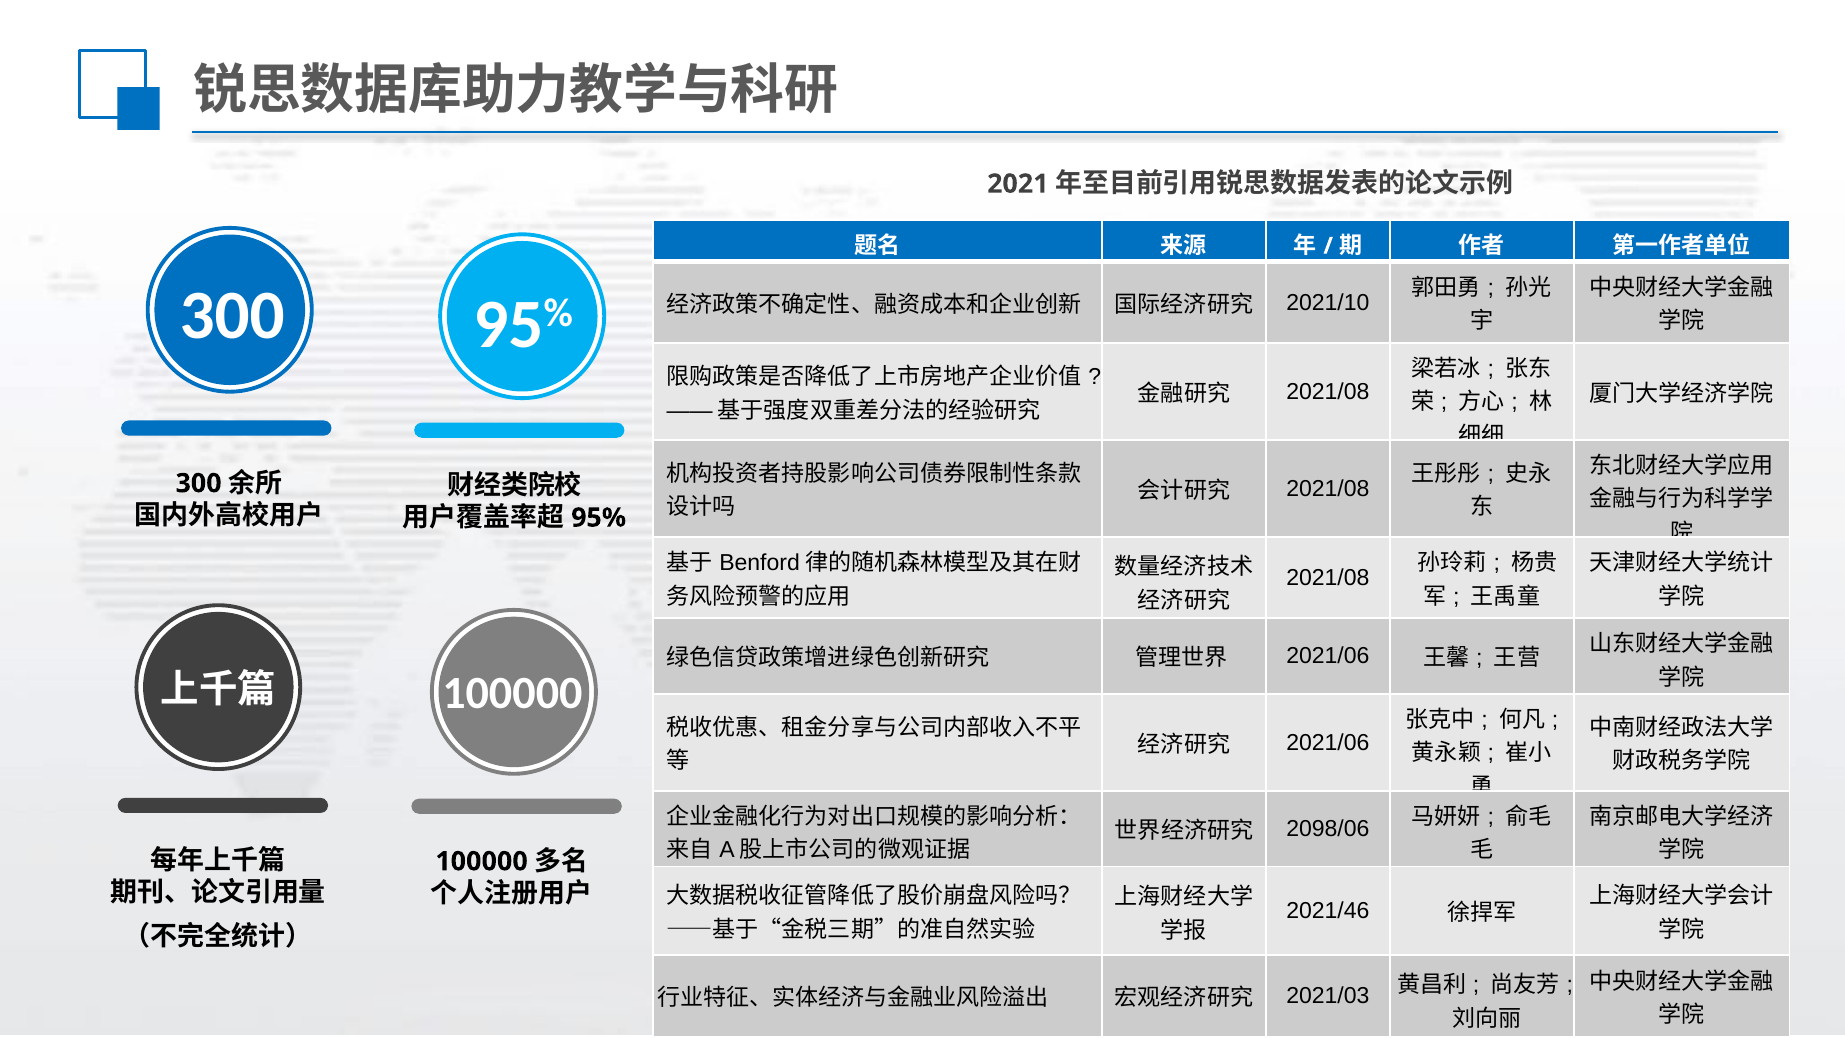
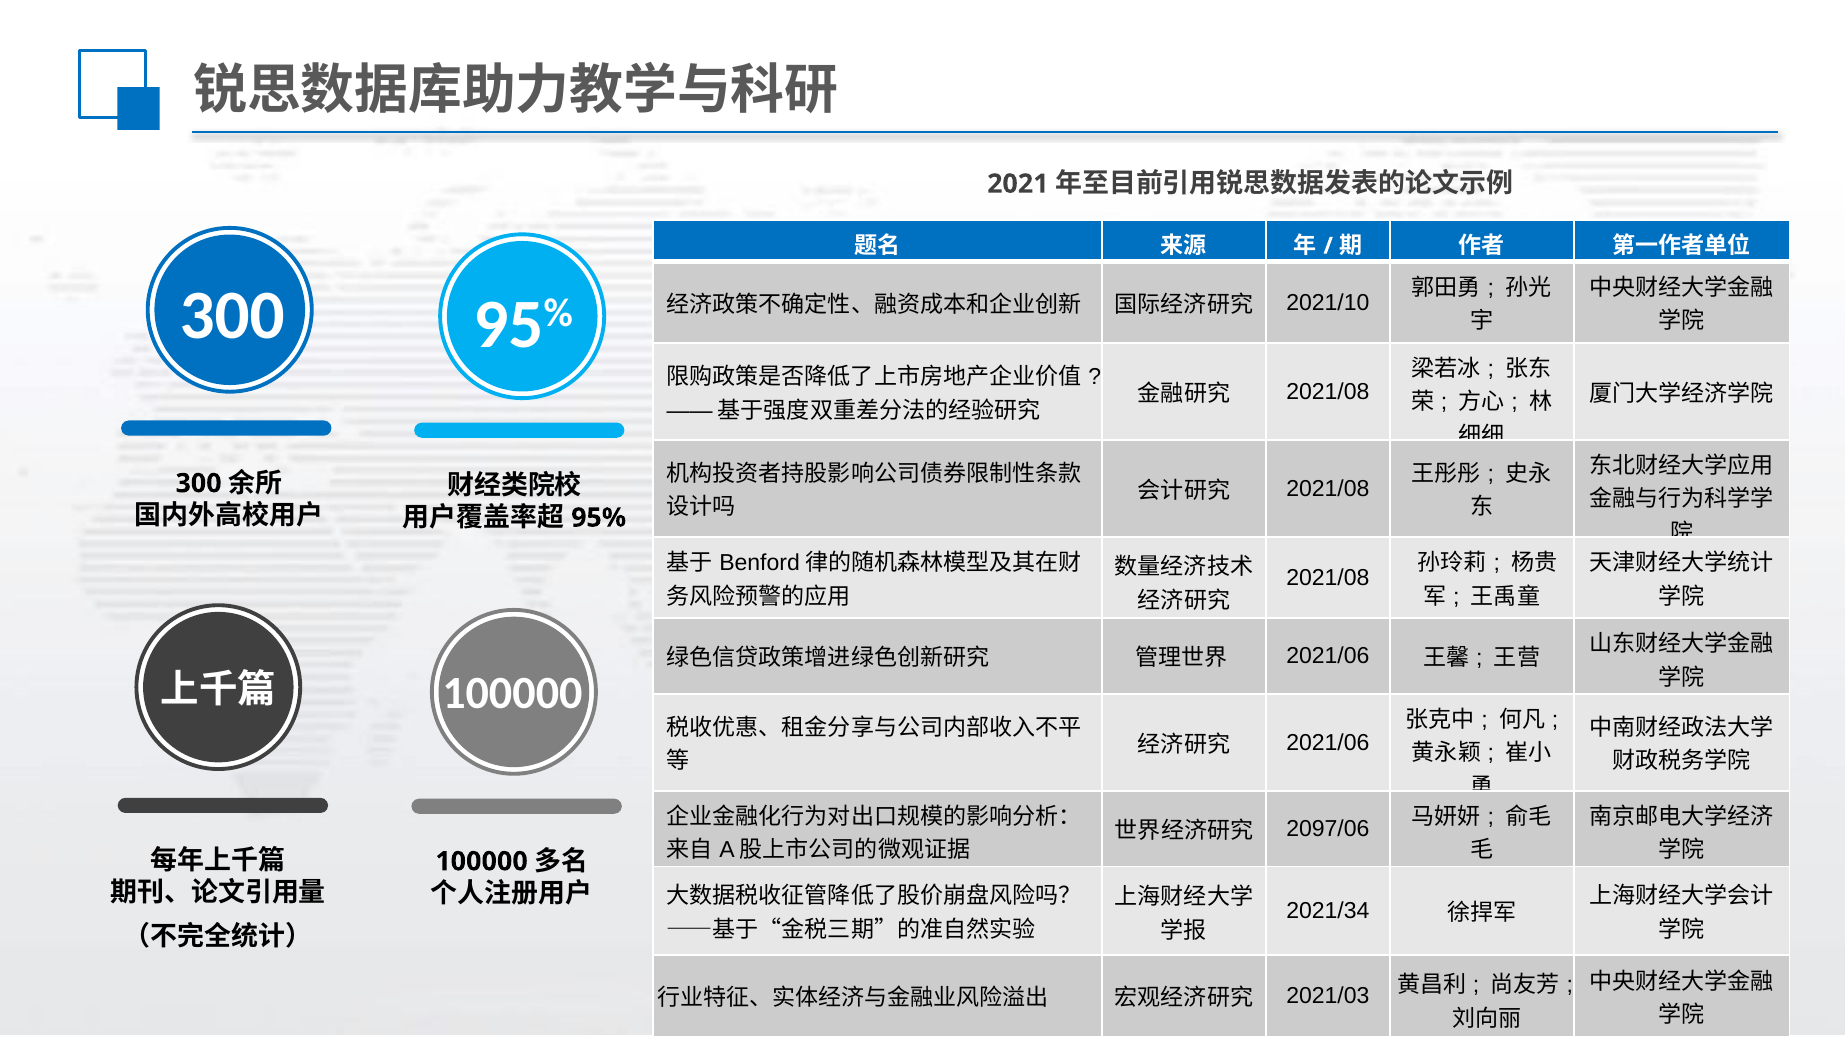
2098/06: 2098/06 -> 2097/06 (1328, 829)
2021/46: 2021/46 -> 2021/34 (1328, 911)
